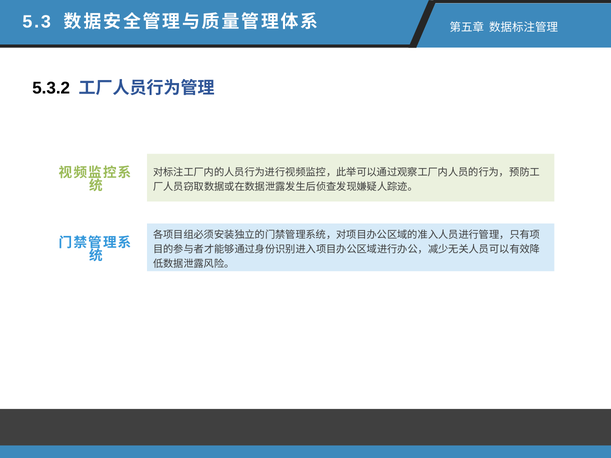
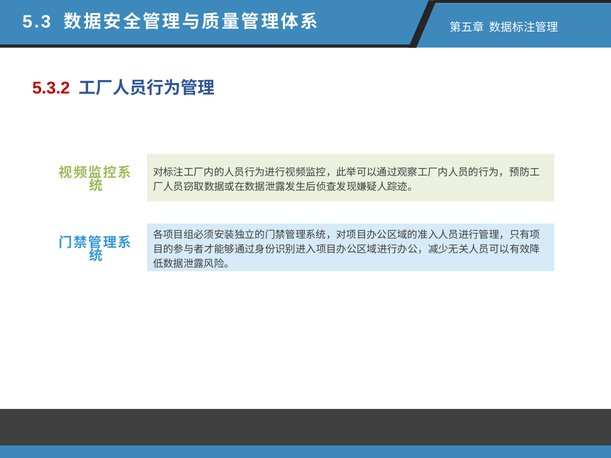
5.3.2 colour: black -> red (51, 88)
